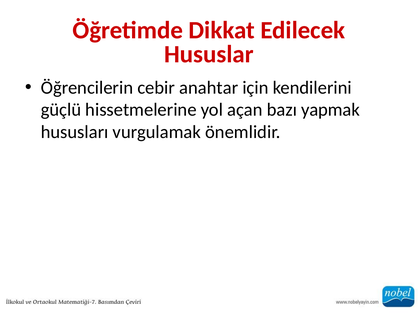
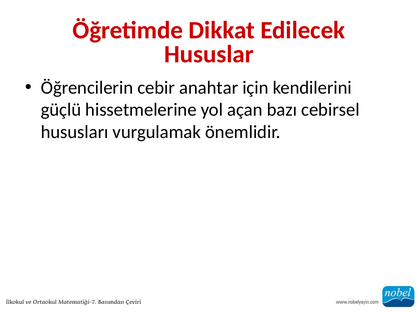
yapmak: yapmak -> cebirsel (330, 110)
